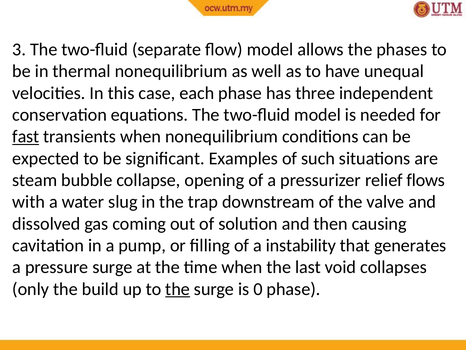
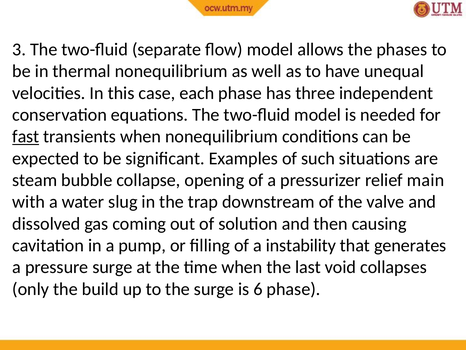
flows: flows -> main (426, 180)
the underline: present -> none (178, 289)
0: 0 -> 6 (258, 289)
